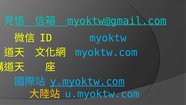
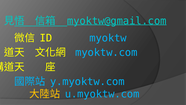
y.myoktw.com underline: present -> none (87, 81)
